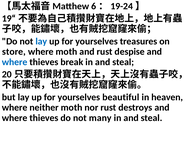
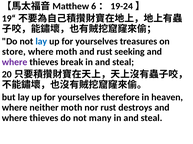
despise: despise -> seeking (130, 52)
where colour: blue -> purple (15, 62)
beautiful: beautiful -> therefore (121, 98)
